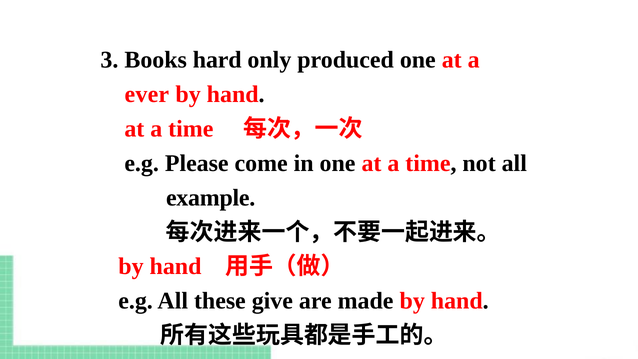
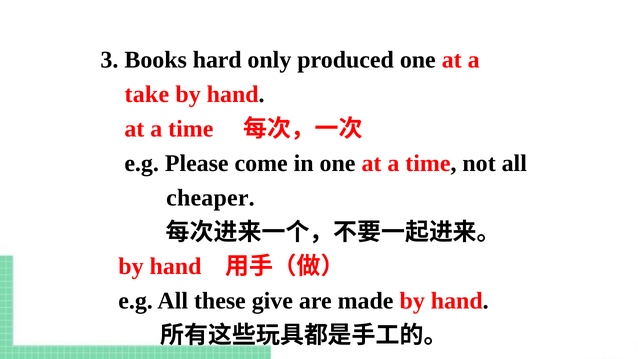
ever: ever -> take (147, 94)
example: example -> cheaper (210, 198)
